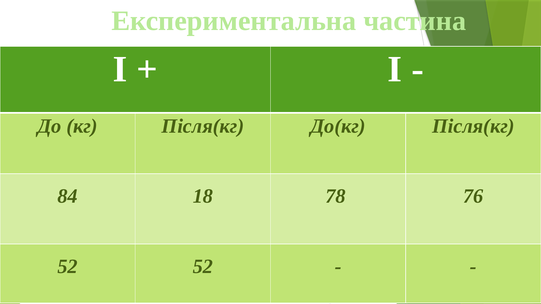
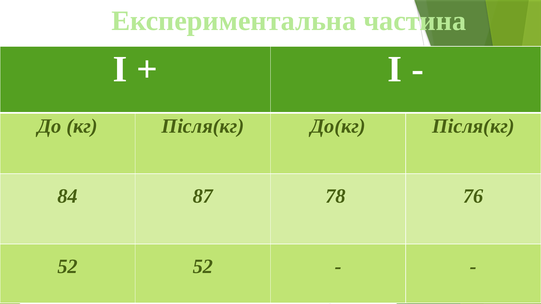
18: 18 -> 87 (203, 196)
